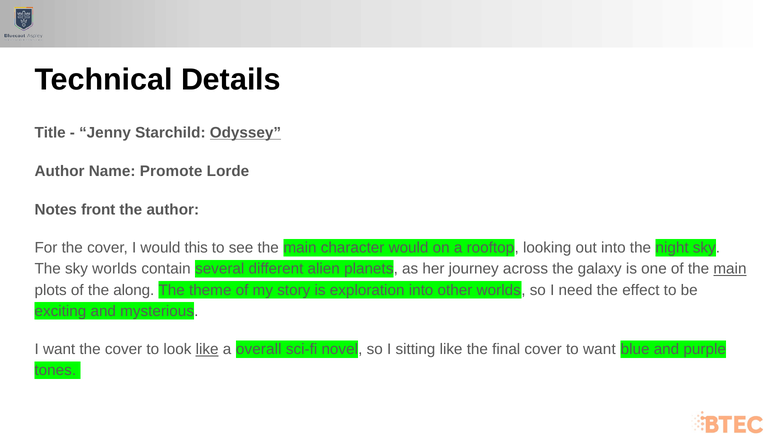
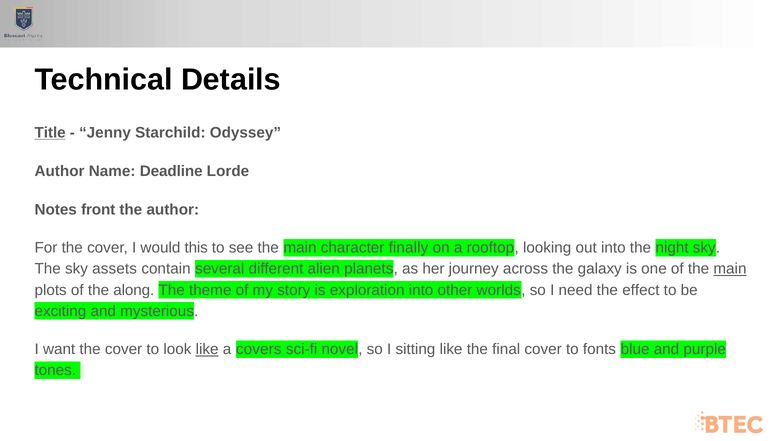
Title underline: none -> present (50, 133)
Odyssey underline: present -> none (245, 133)
Promote: Promote -> Deadline (171, 171)
character would: would -> finally (408, 248)
sky worlds: worlds -> assets (115, 269)
overall: overall -> covers (259, 349)
to want: want -> fonts (599, 349)
